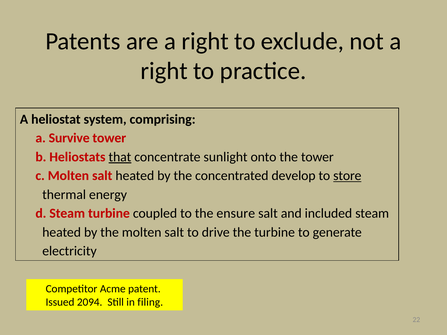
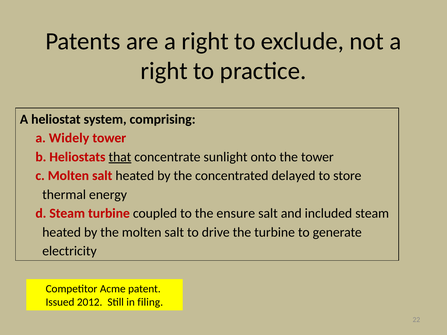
Survive: Survive -> Widely (69, 138)
develop: develop -> delayed (293, 176)
store underline: present -> none (347, 176)
2094: 2094 -> 2012 (90, 302)
